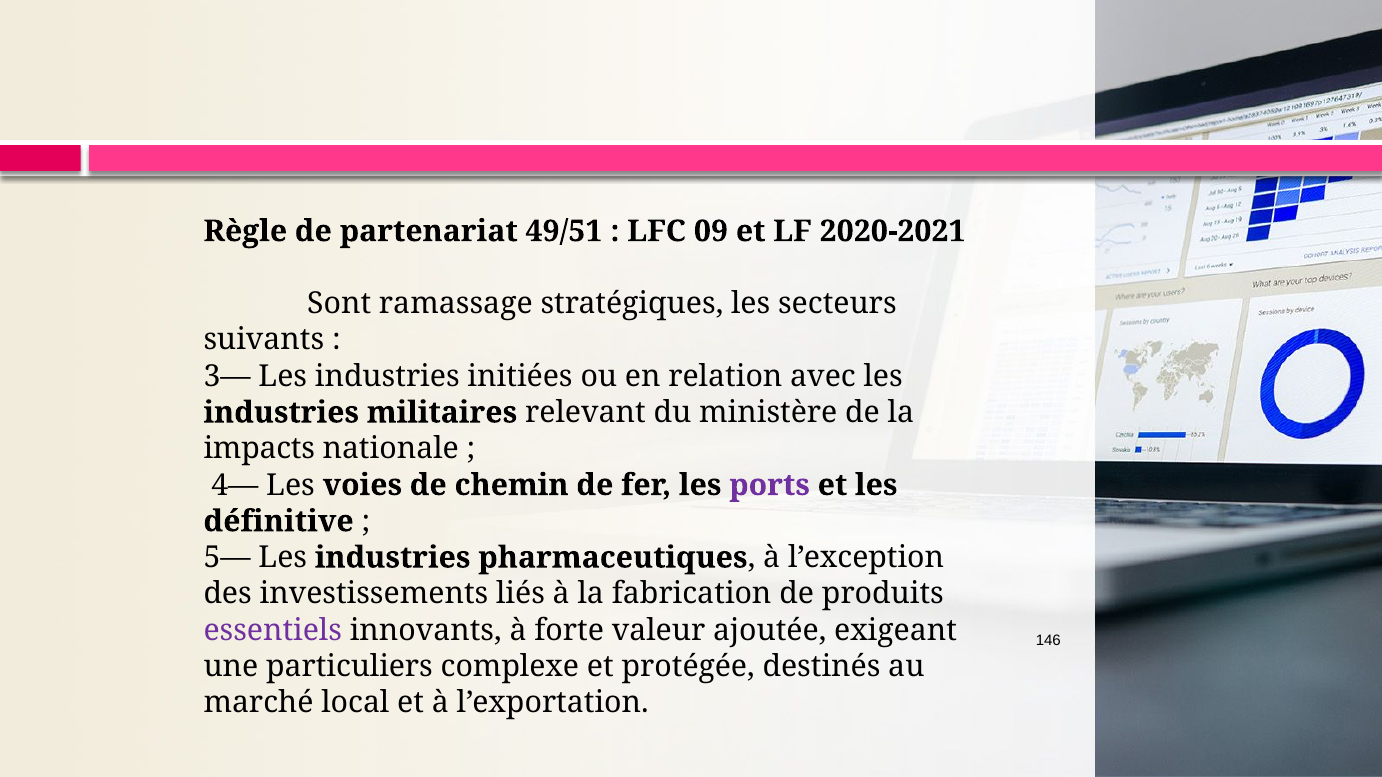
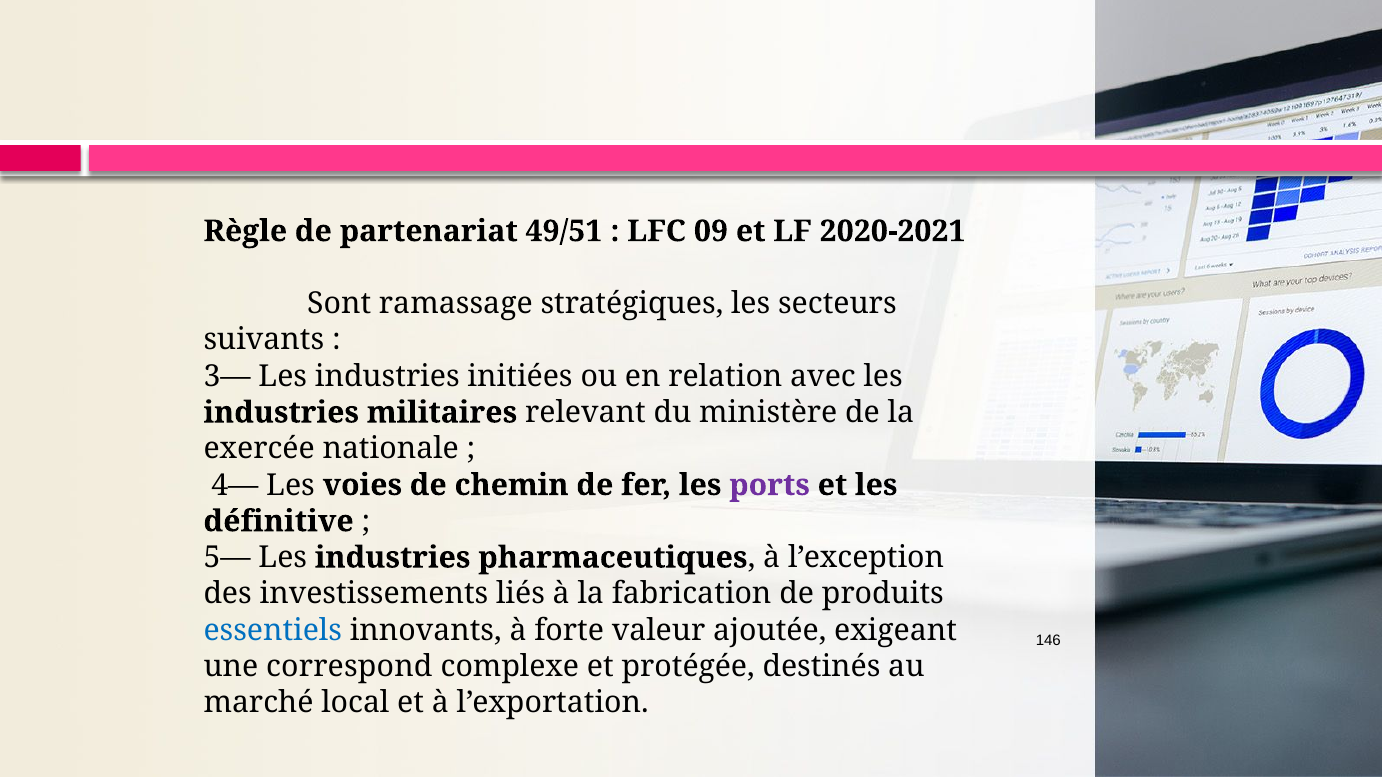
impacts: impacts -> exercée (259, 449)
essentiels colour: purple -> blue (273, 630)
particuliers: particuliers -> correspond (349, 667)
